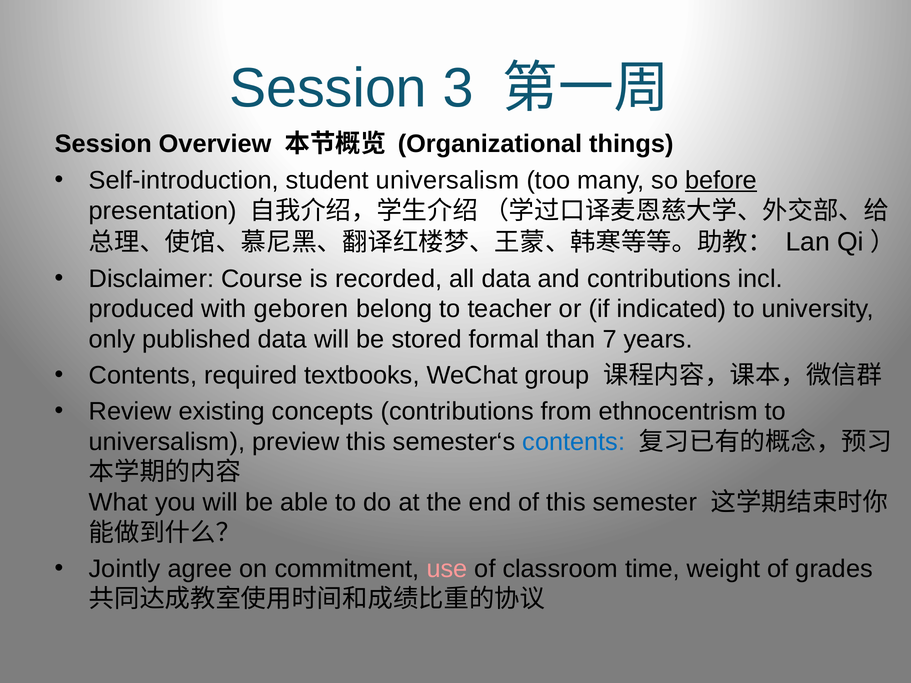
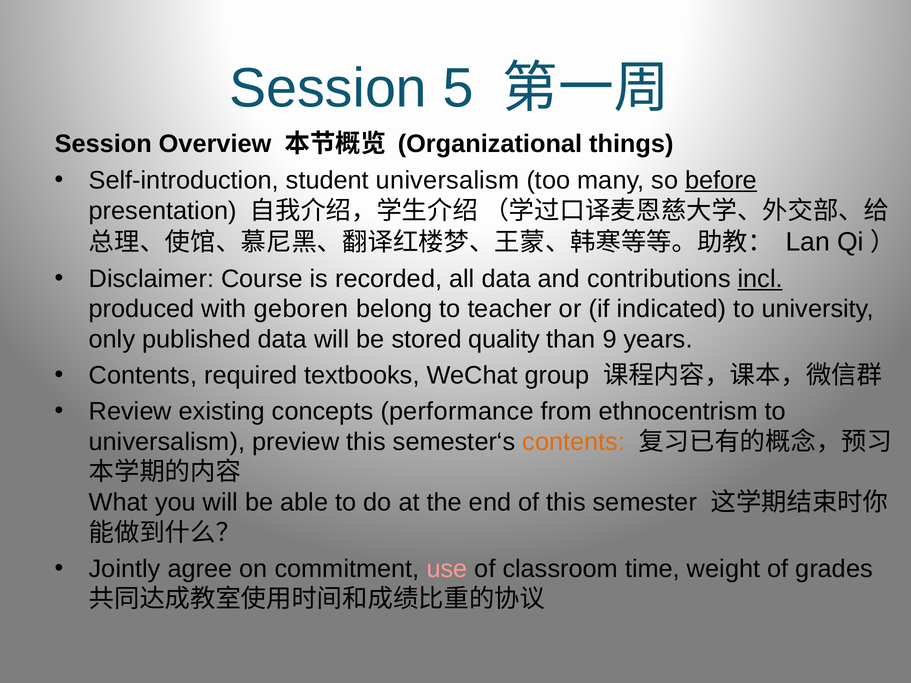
3: 3 -> 5 (458, 88)
incl underline: none -> present (760, 279)
formal: formal -> quality (504, 340)
7: 7 -> 9 (610, 340)
concepts contributions: contributions -> performance (457, 411)
contents colour: blue -> orange (574, 442)
